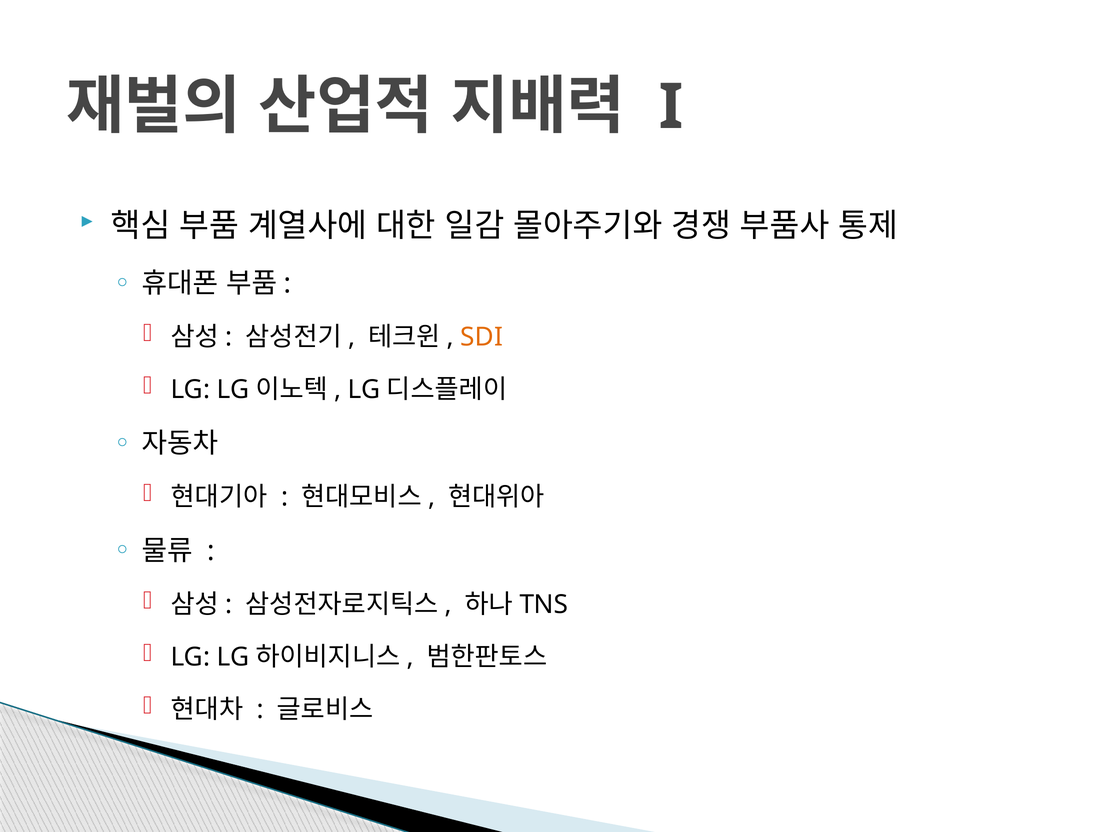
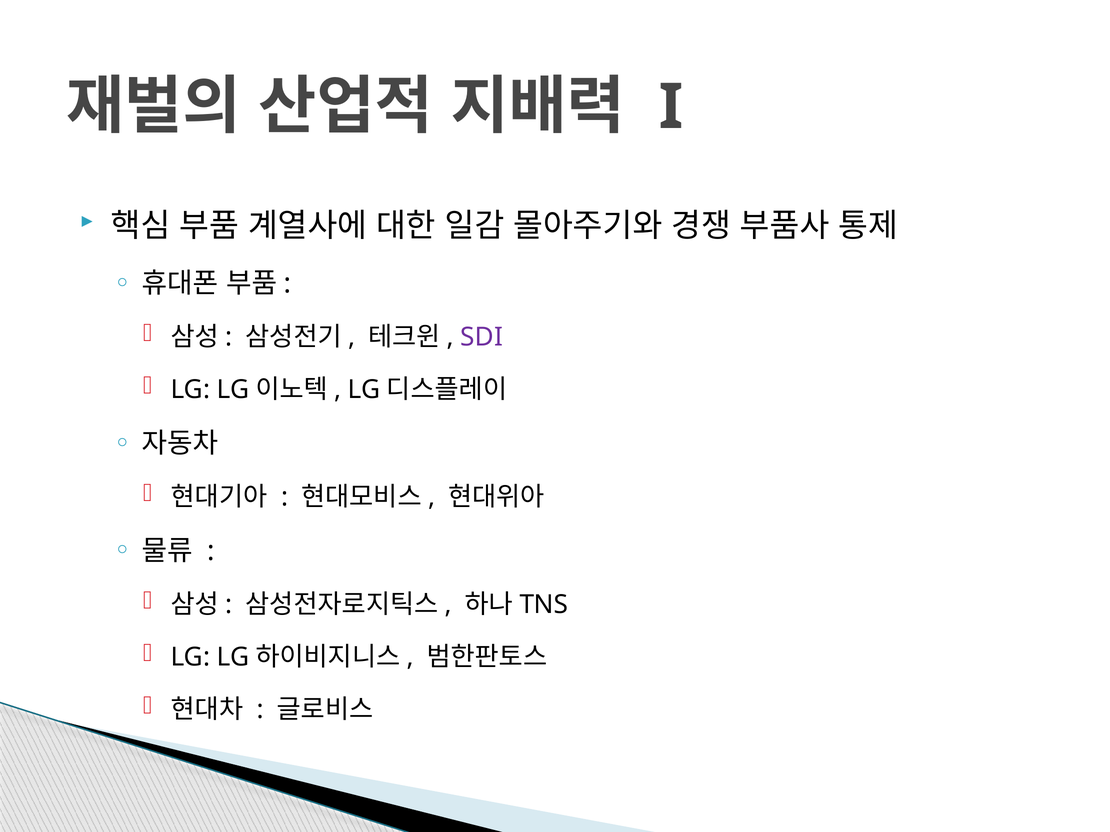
SDI colour: orange -> purple (482, 337)
